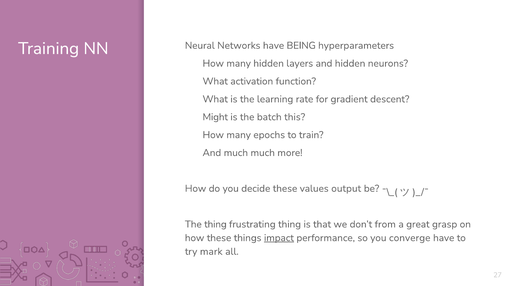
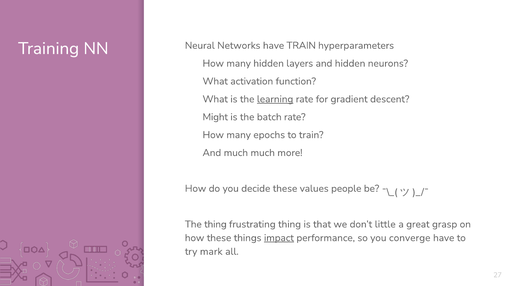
have BEING: BEING -> TRAIN (301, 46)
learning underline: none -> present (275, 99)
batch this: this -> rate (295, 117)
output: output -> people (346, 189)
from: from -> little (385, 224)
